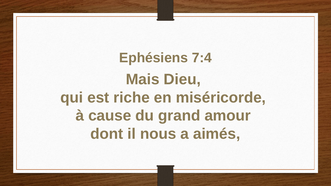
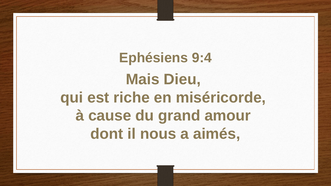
7:4: 7:4 -> 9:4 (202, 58)
